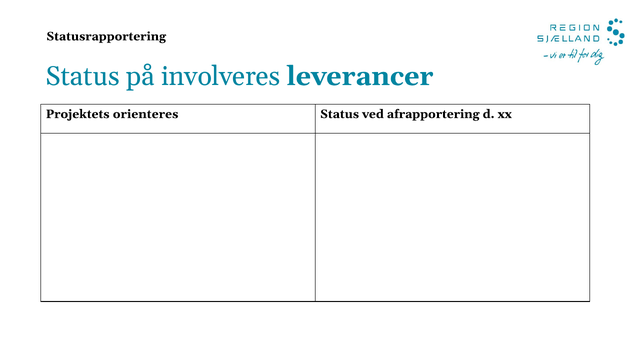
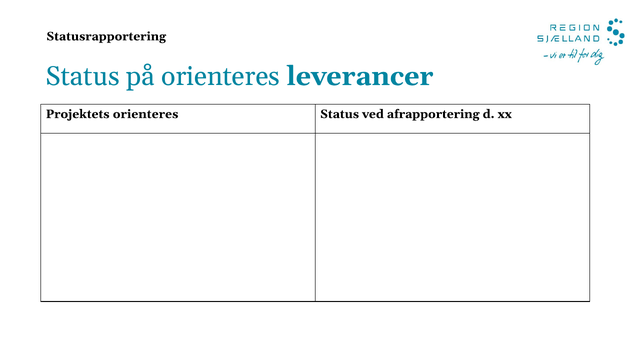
på involveres: involveres -> orienteres (221, 76)
